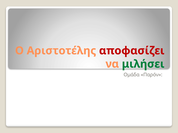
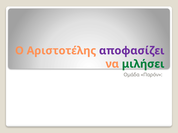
αποφασίζει colour: red -> purple (132, 51)
